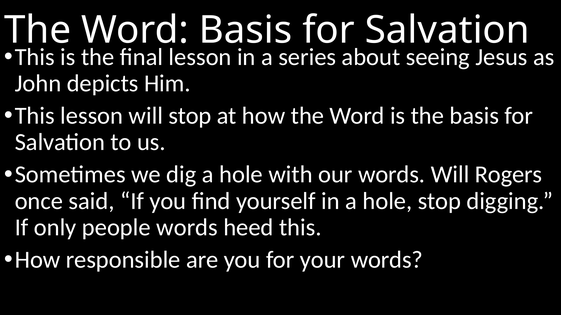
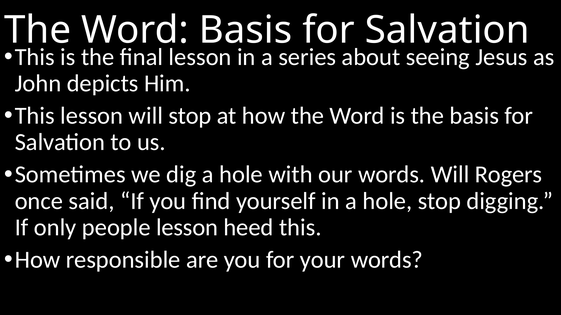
people words: words -> lesson (187, 228)
